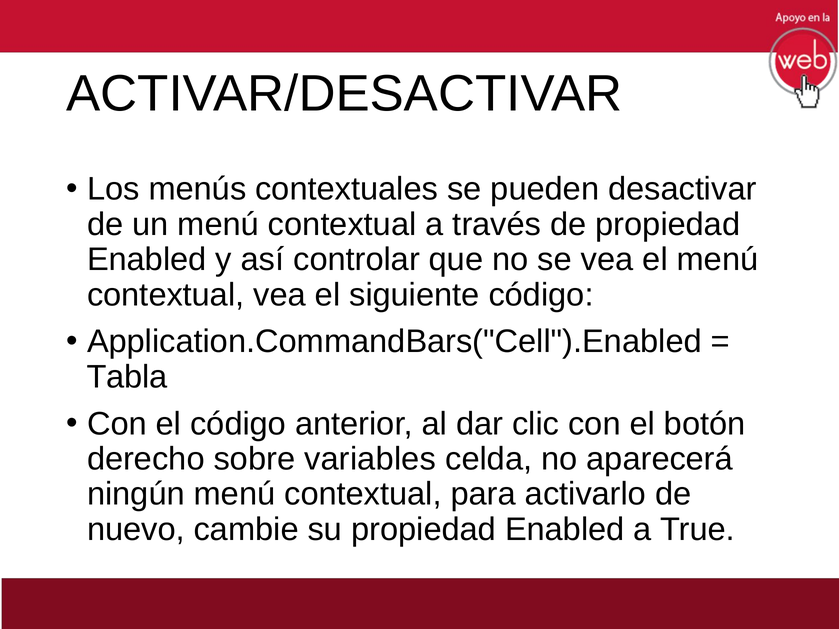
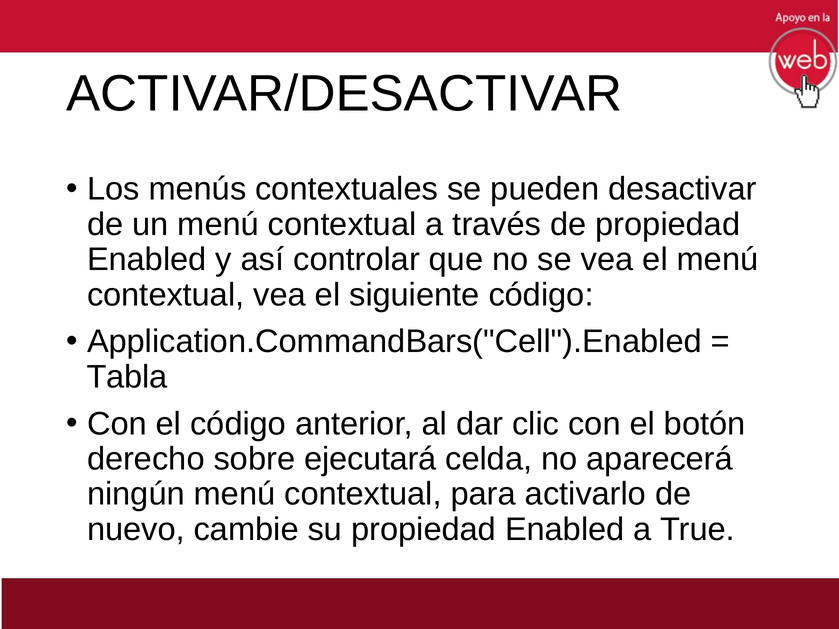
variables: variables -> ejecutará (370, 459)
